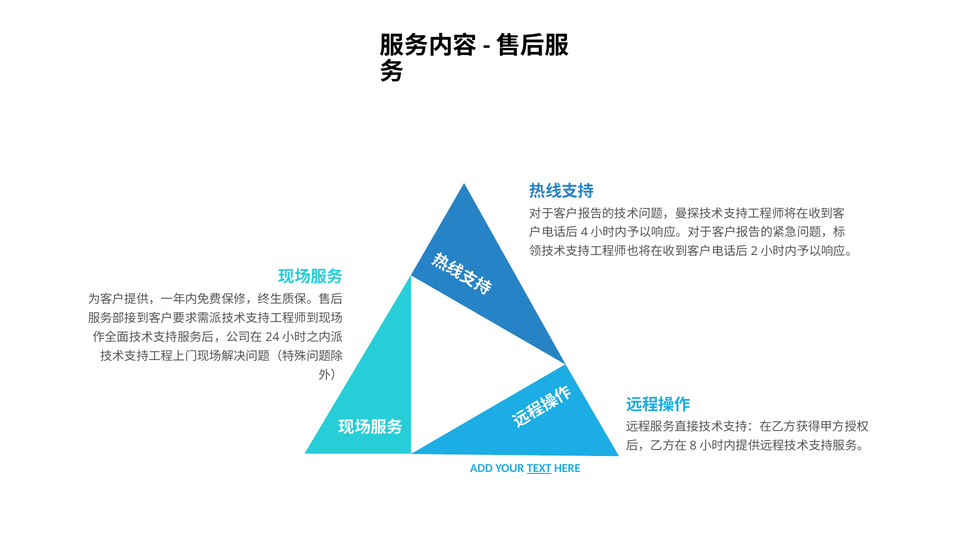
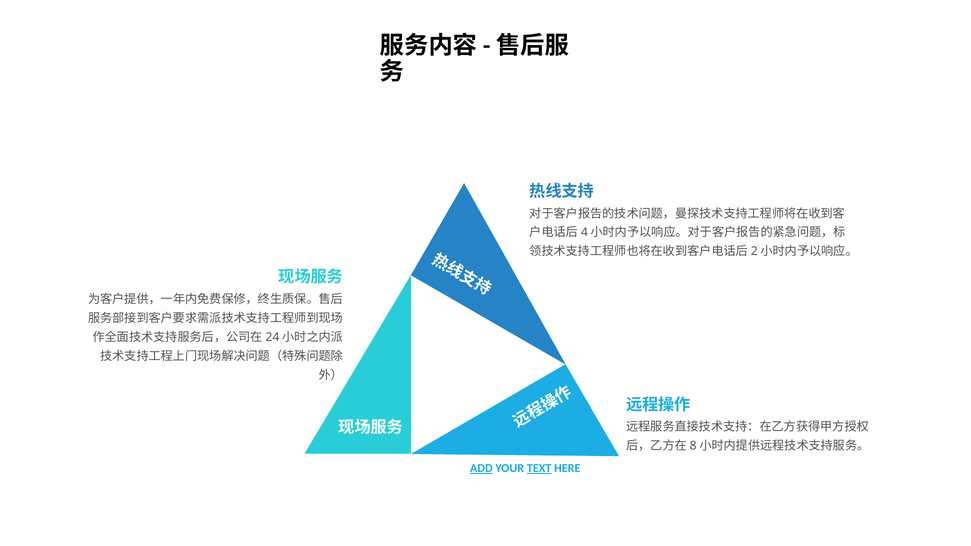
ADD underline: none -> present (481, 469)
